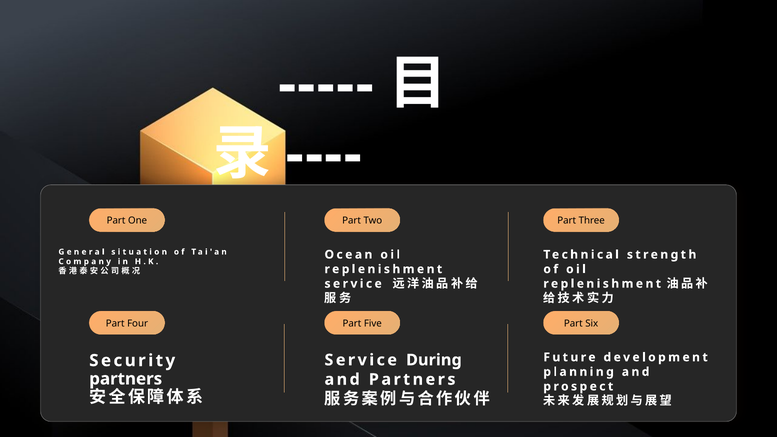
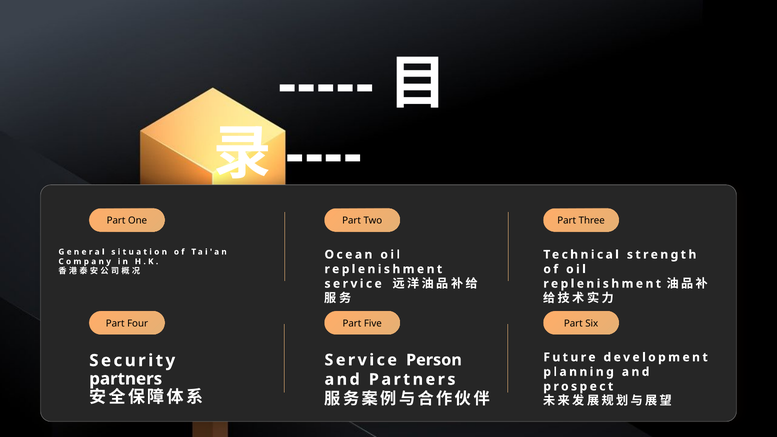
During: During -> Person (434, 360)
